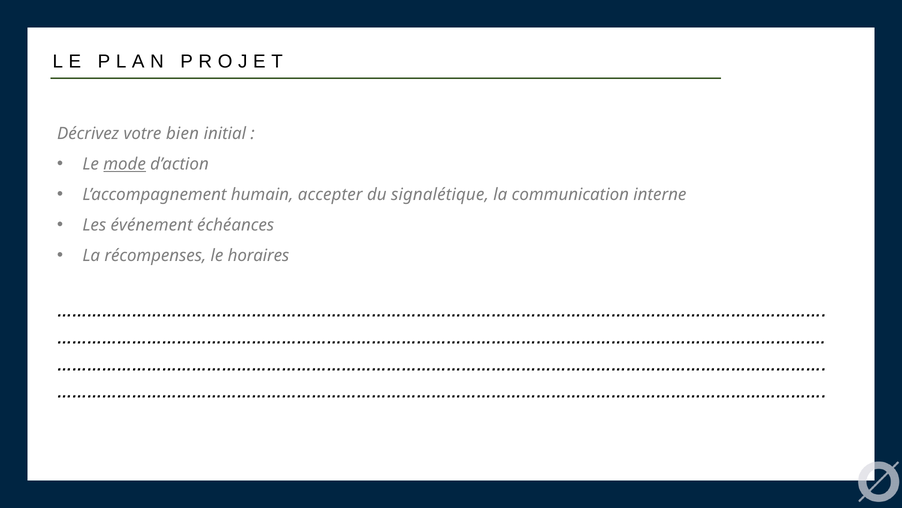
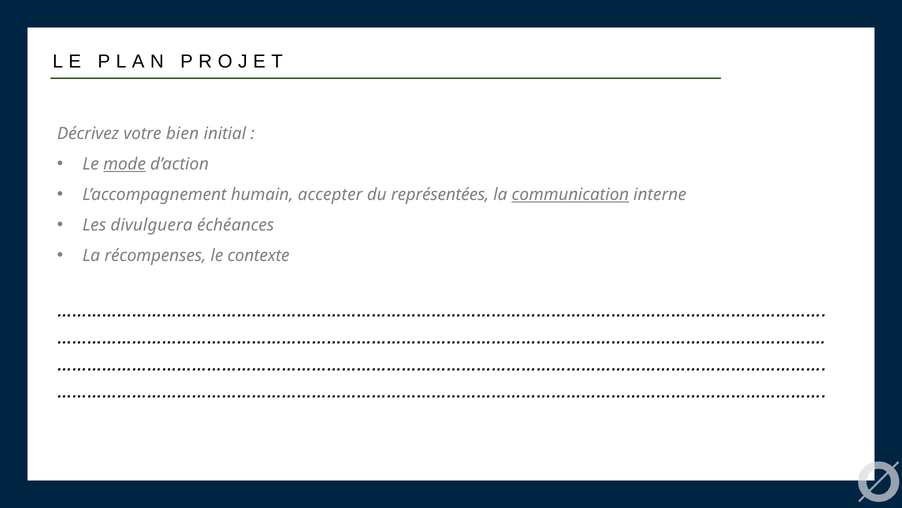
signalétique: signalétique -> représentées (440, 194)
communication underline: none -> present (570, 194)
événement: événement -> divulguera (152, 225)
horaires: horaires -> contexte (259, 255)
